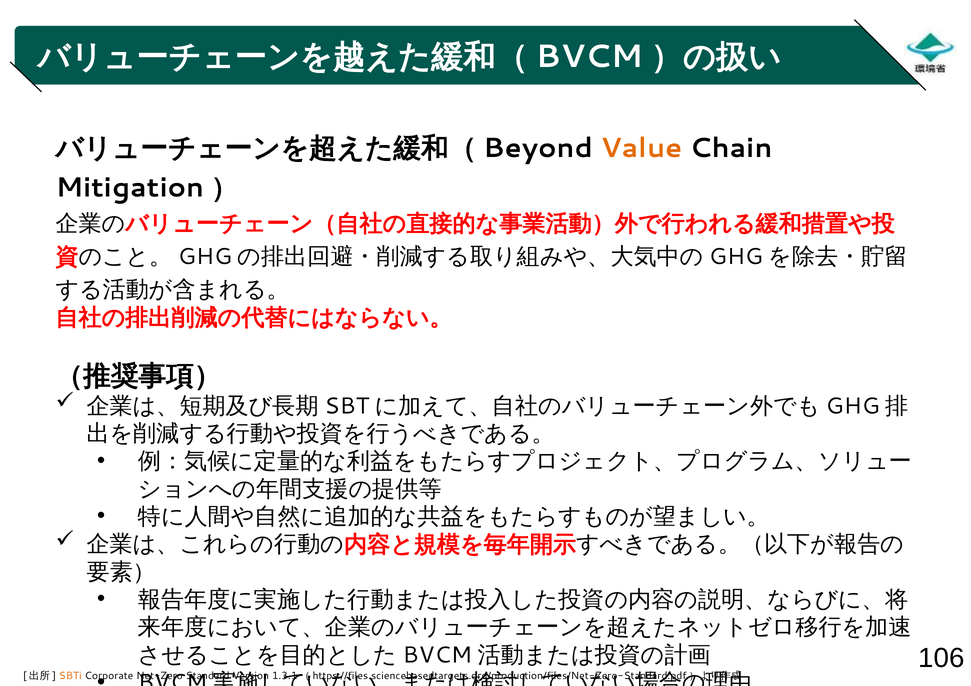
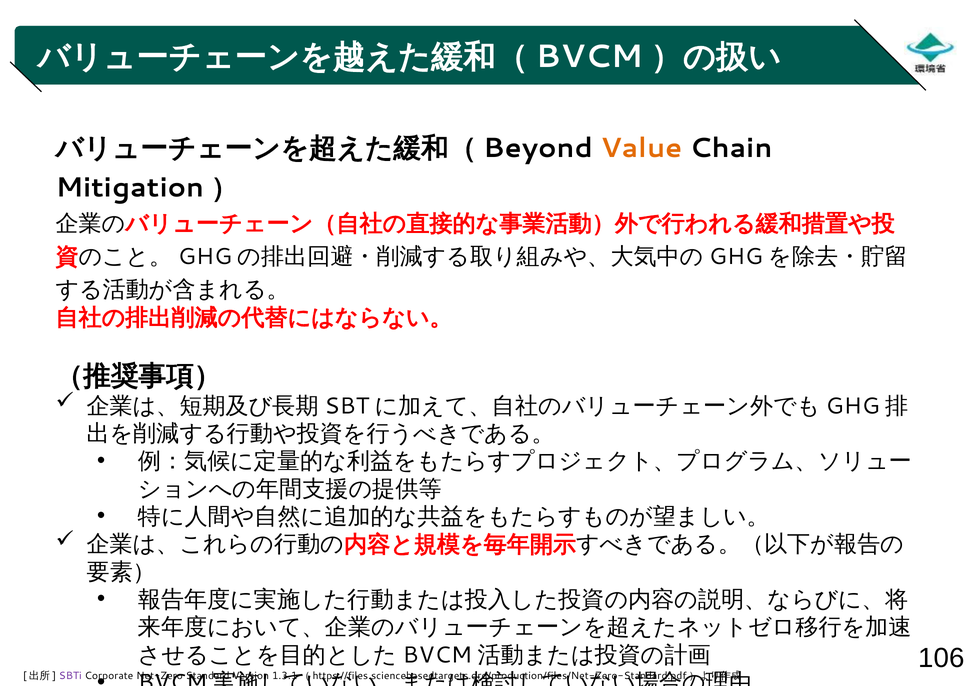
SBTi colour: orange -> purple (70, 677)
